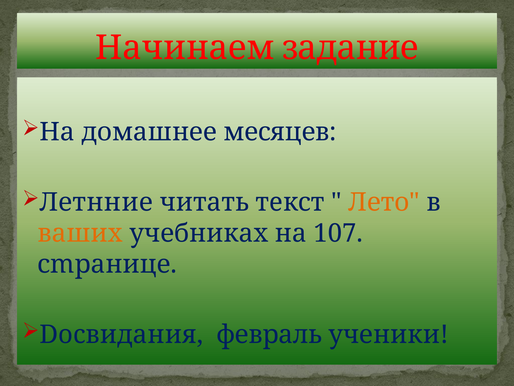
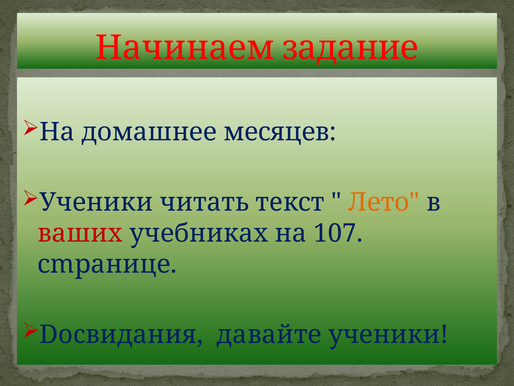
Летнние: Летнние -> Ученики (96, 202)
ваших colour: orange -> red (80, 233)
февраль: февраль -> давайте (269, 334)
